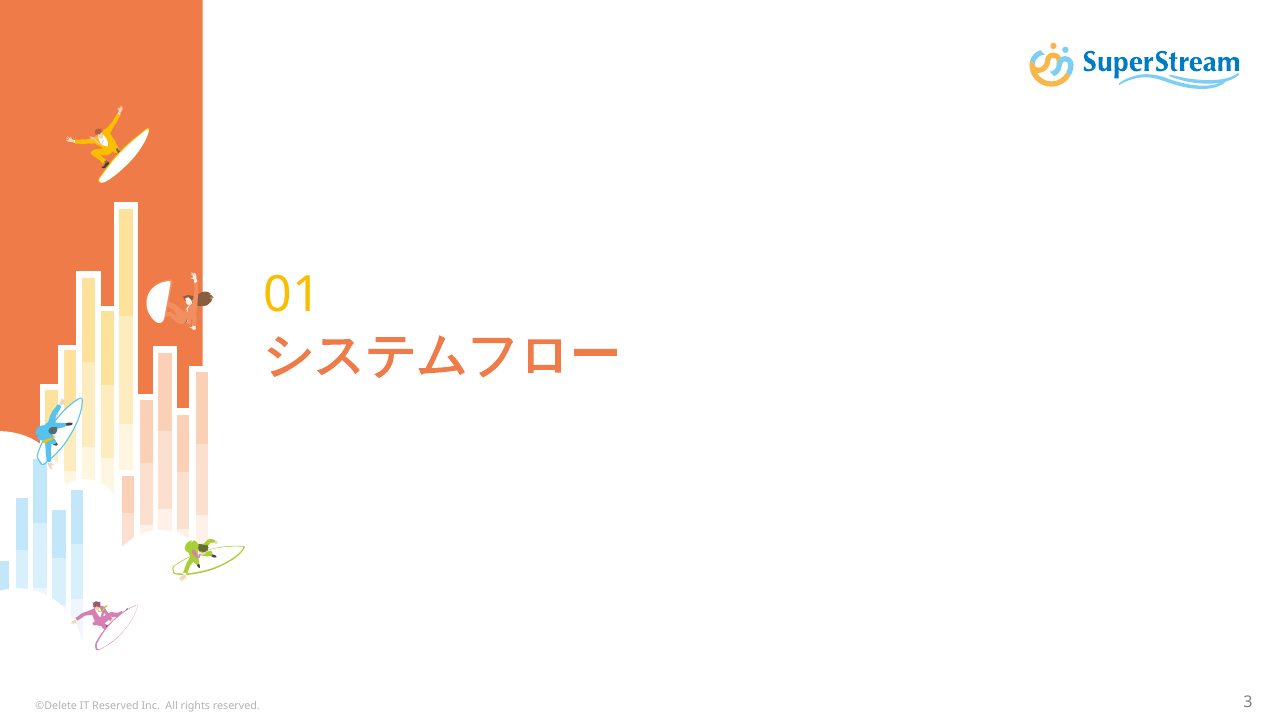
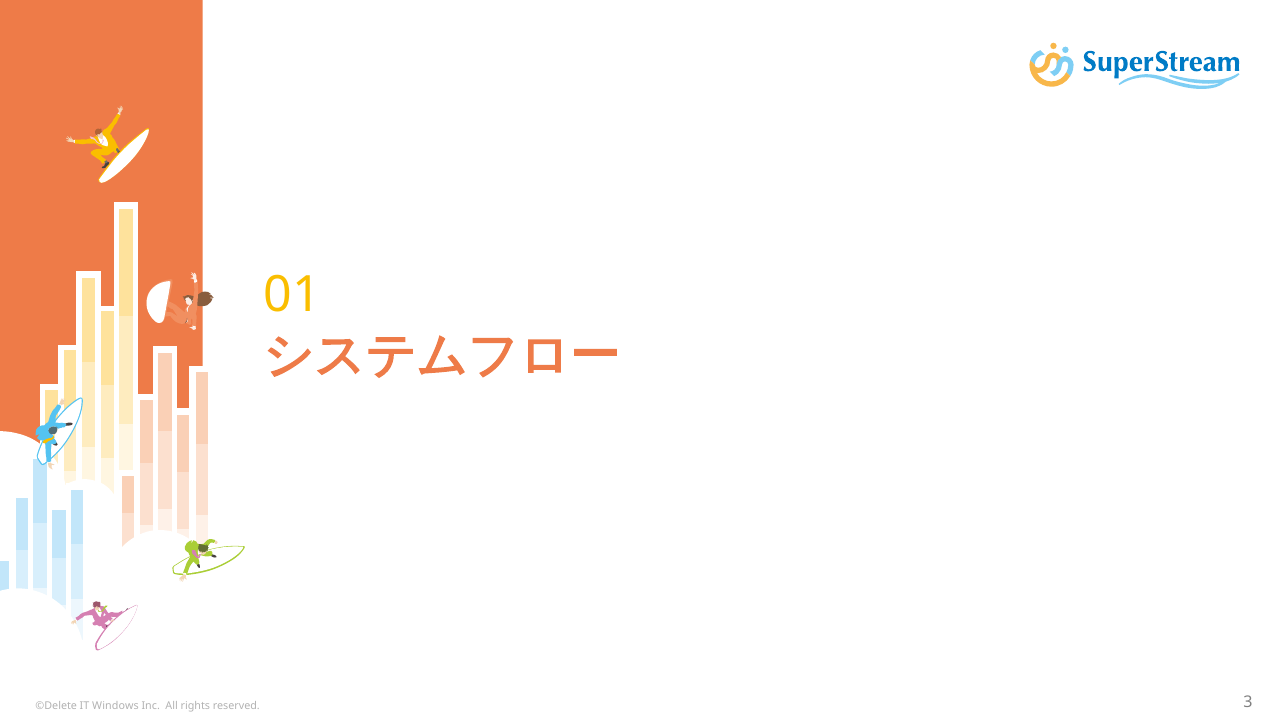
IT Reserved: Reserved -> Windows (115, 706)
